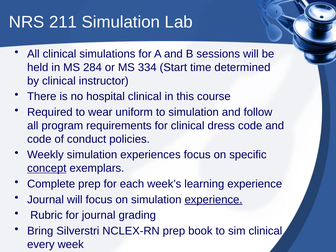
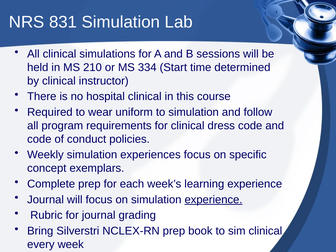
211: 211 -> 831 (63, 22)
284: 284 -> 210 (92, 67)
concept underline: present -> none (47, 168)
